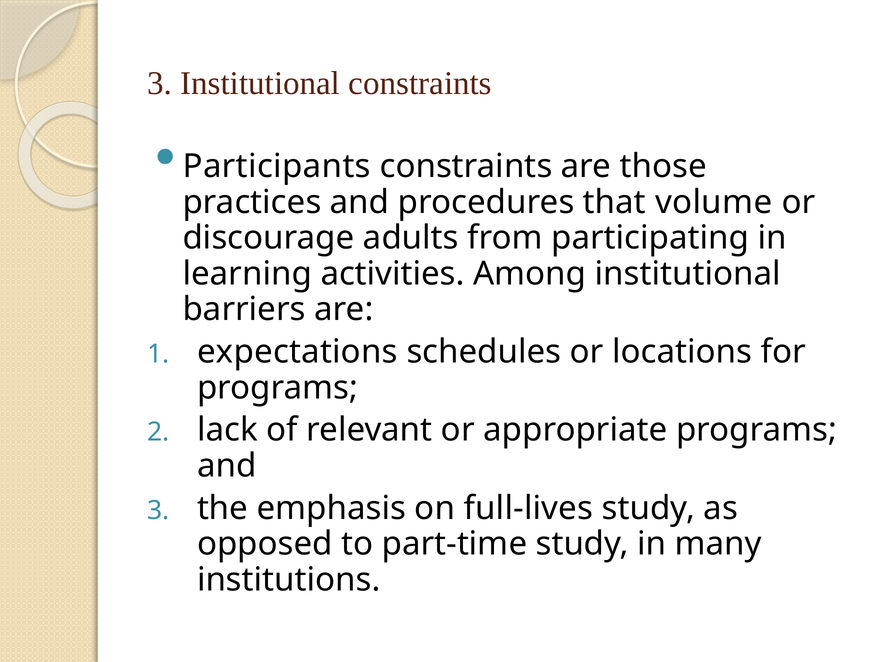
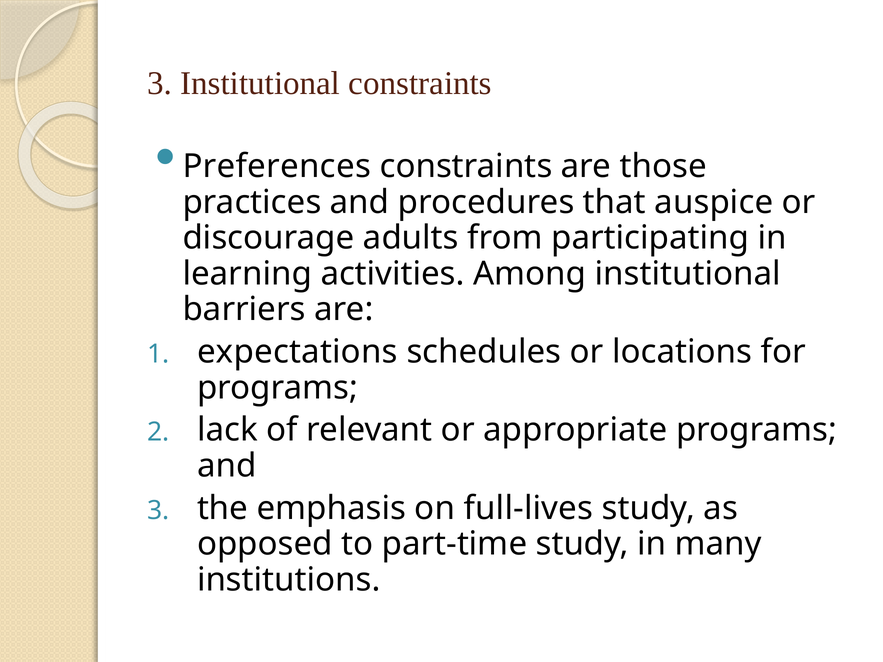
Participants: Participants -> Preferences (277, 166)
volume: volume -> auspice (714, 202)
